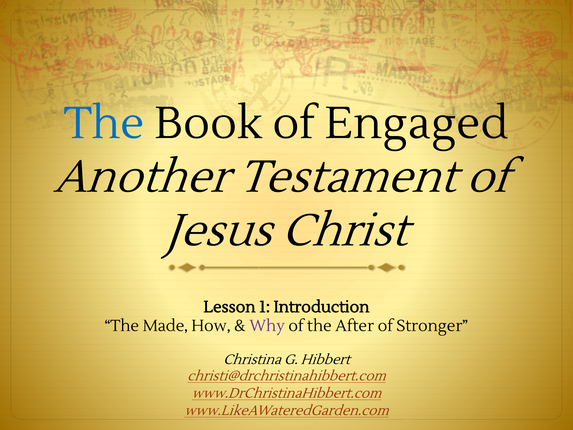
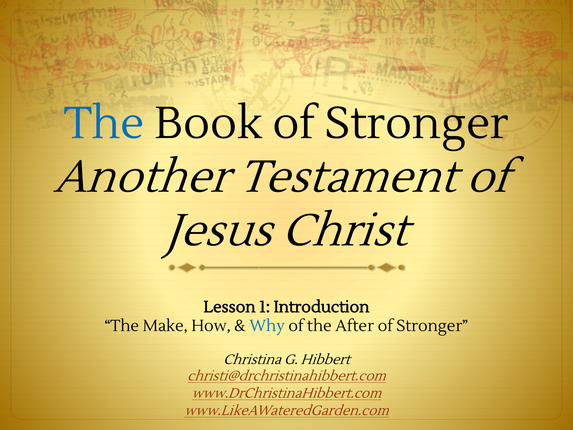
Book of Engaged: Engaged -> Stronger (417, 124)
Made: Made -> Make (165, 326)
Why colour: purple -> blue (267, 326)
